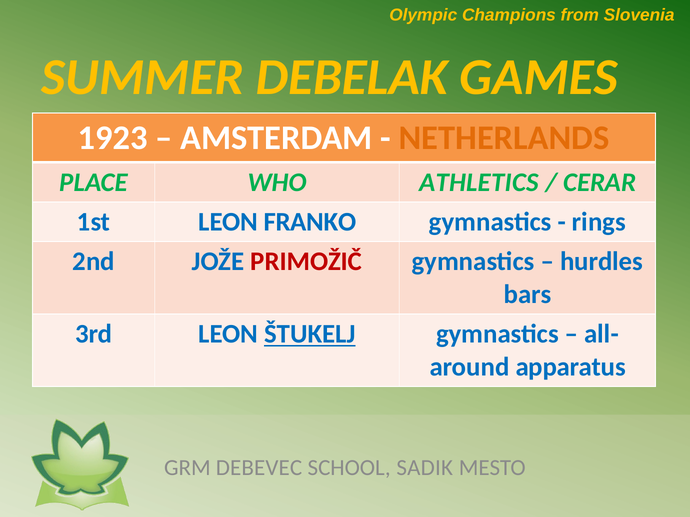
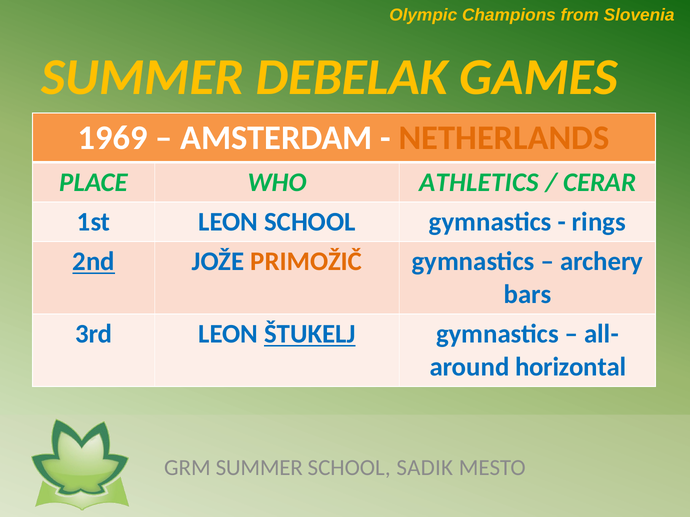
1923: 1923 -> 1969 (113, 138)
LEON FRANKO: FRANKO -> SCHOOL (310, 222)
2nd underline: none -> present (94, 262)
PRIMOŽIČ colour: red -> orange (306, 262)
hurdles: hurdles -> archery (602, 262)
apparatus: apparatus -> horizontal (571, 367)
GRM DEBEVEC: DEBEVEC -> SUMMER (259, 468)
